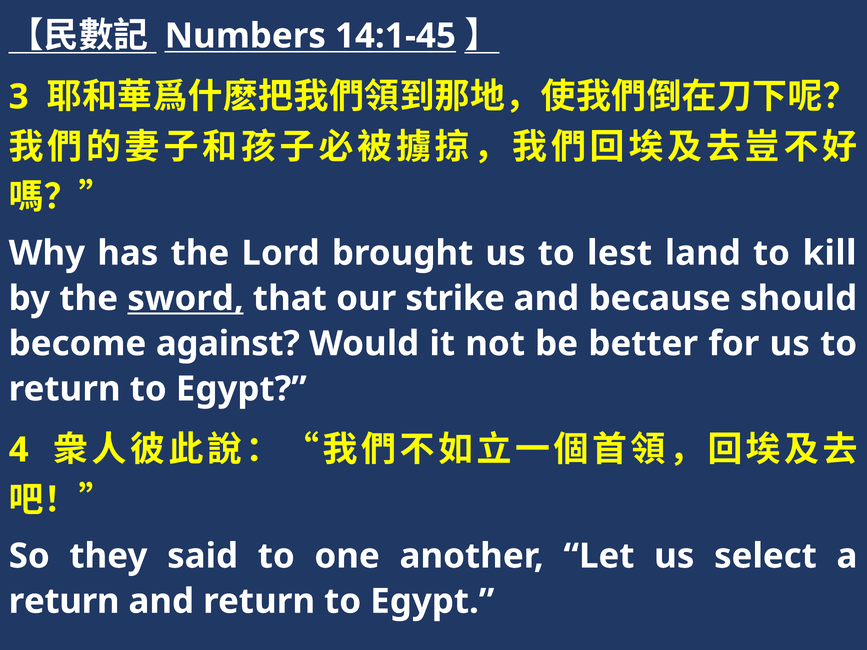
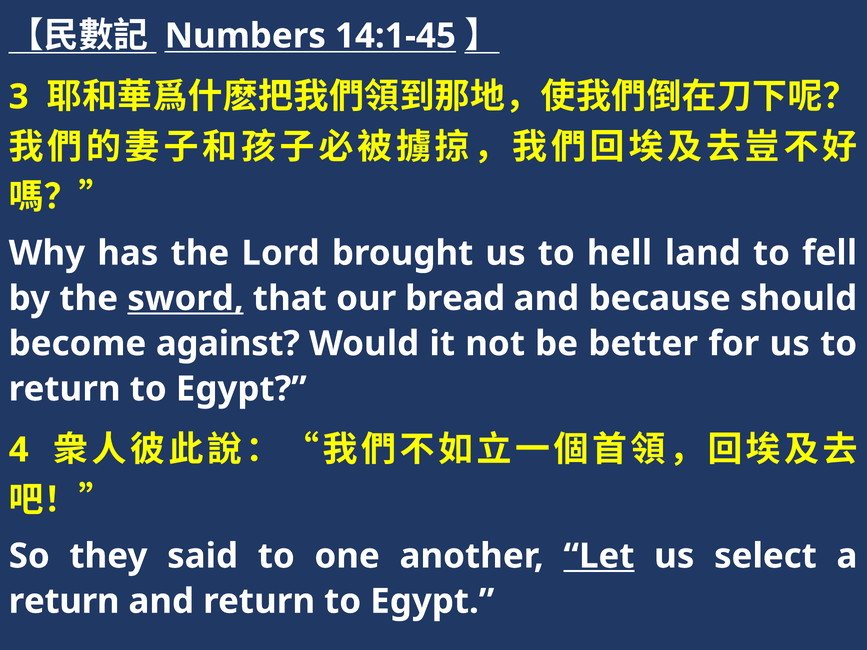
lest: lest -> hell (620, 253)
kill: kill -> fell (830, 253)
strike: strike -> bread (455, 299)
Let underline: none -> present (599, 556)
